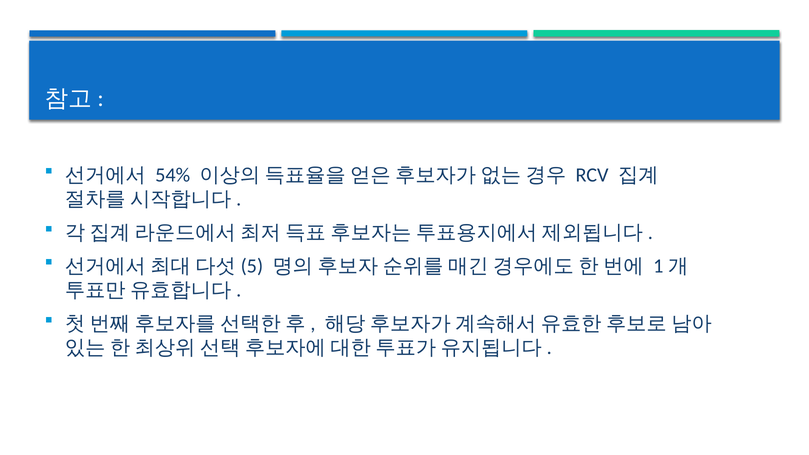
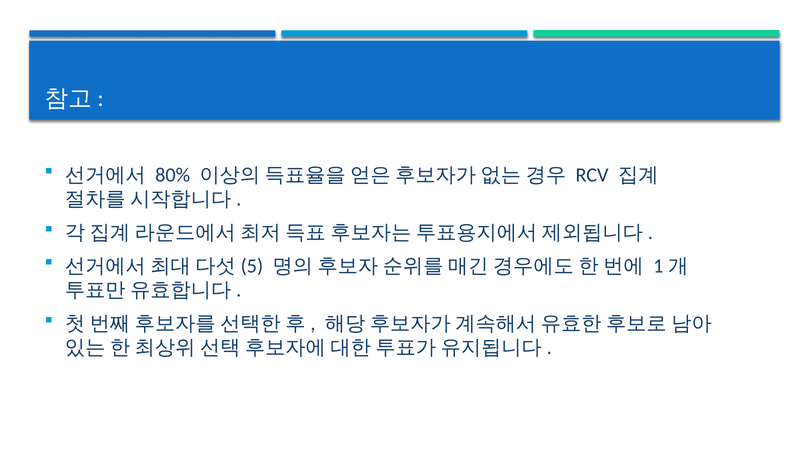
54%: 54% -> 80% (173, 175)
